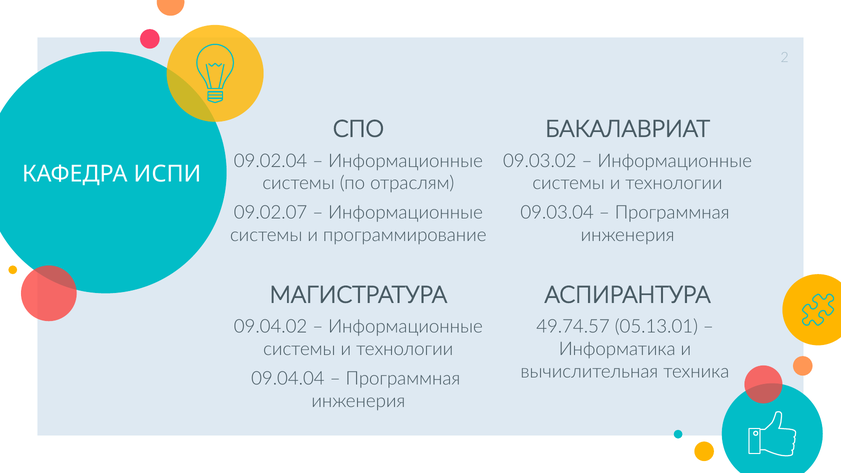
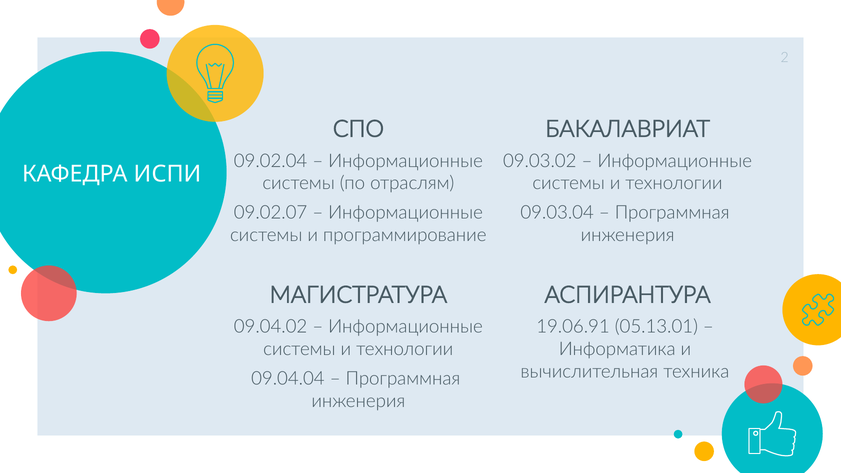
49.74.57: 49.74.57 -> 19.06.91 (573, 327)
